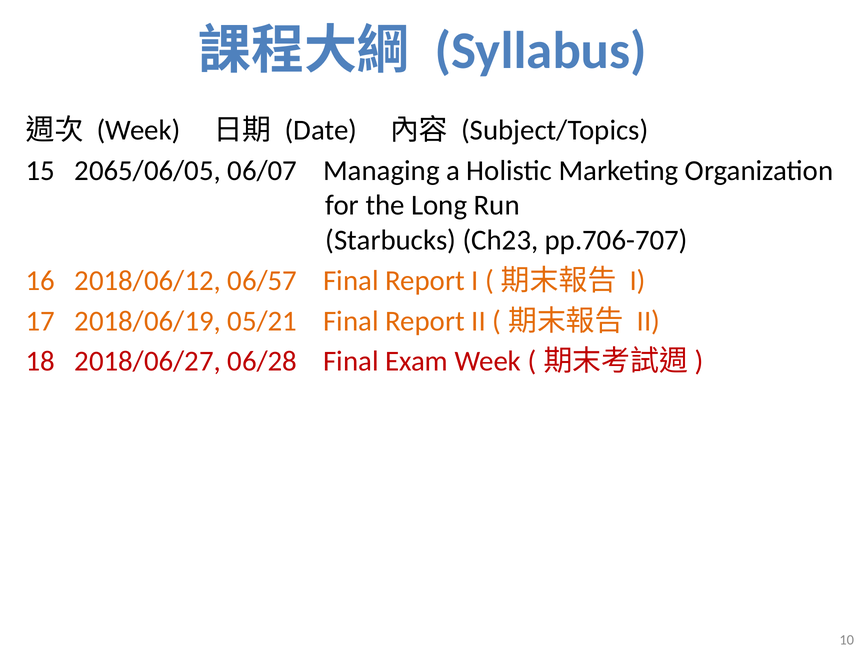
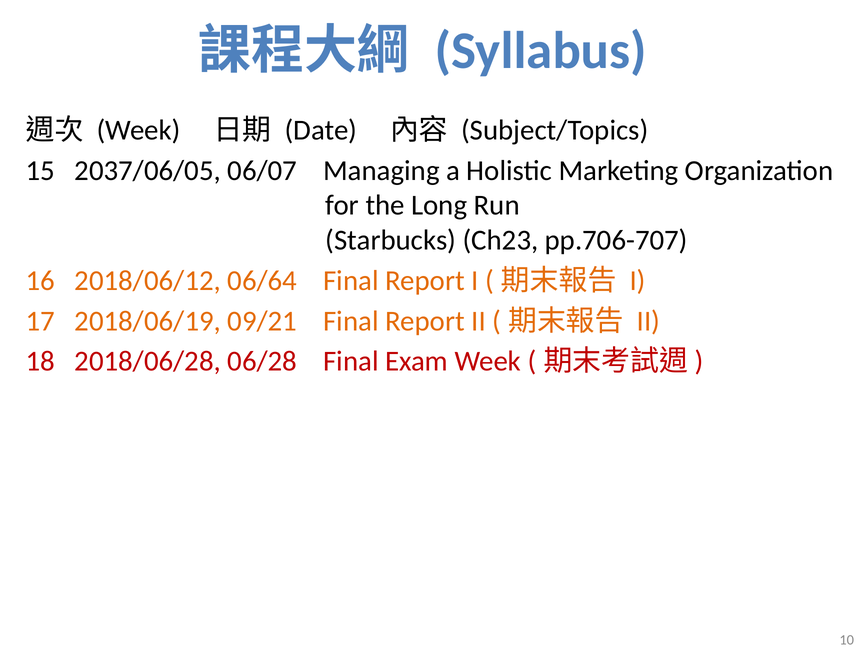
2065/06/05: 2065/06/05 -> 2037/06/05 (148, 171)
06/57: 06/57 -> 06/64 (262, 280)
05/21: 05/21 -> 09/21 (262, 321)
2018/06/27: 2018/06/27 -> 2018/06/28 (148, 361)
